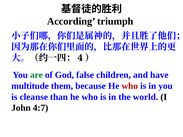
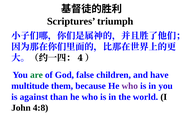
According: According -> Scriptures (71, 21)
who colour: red -> purple (130, 86)
cleanse: cleanse -> against (34, 97)
4:7: 4:7 -> 4:8 (41, 108)
